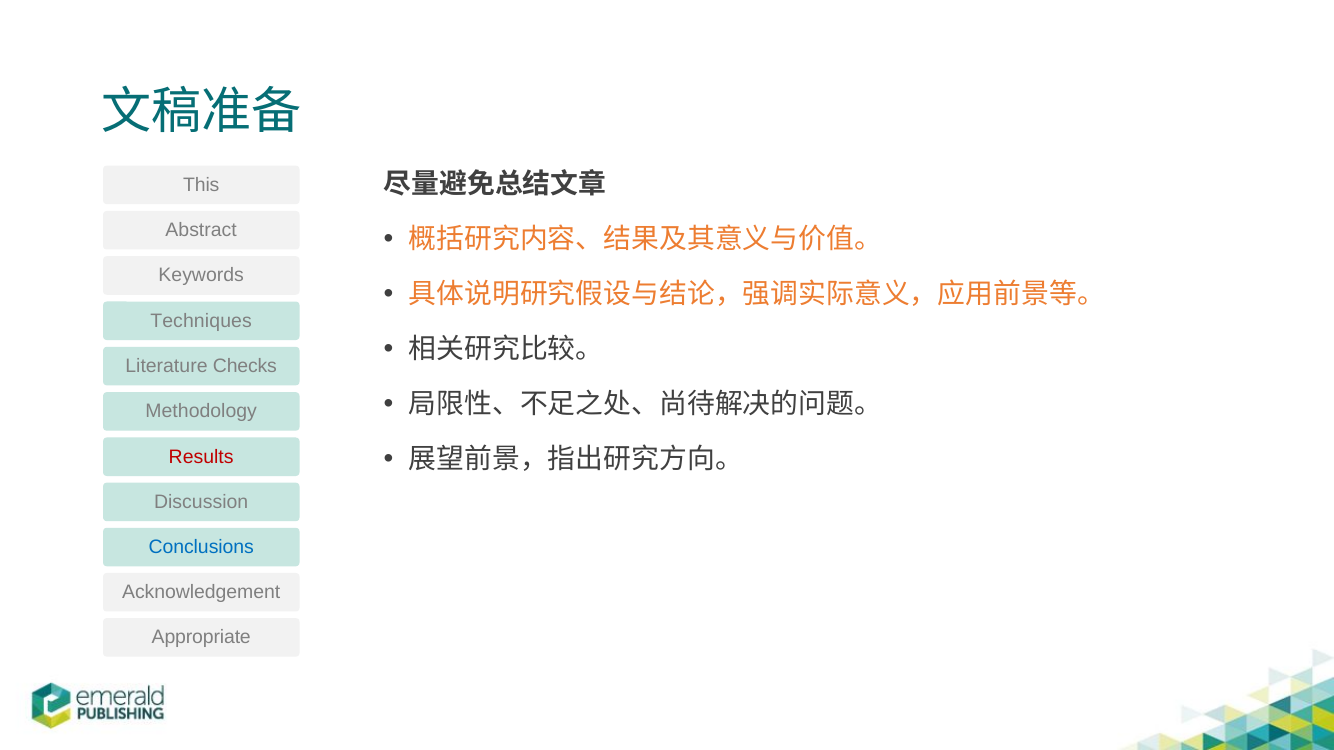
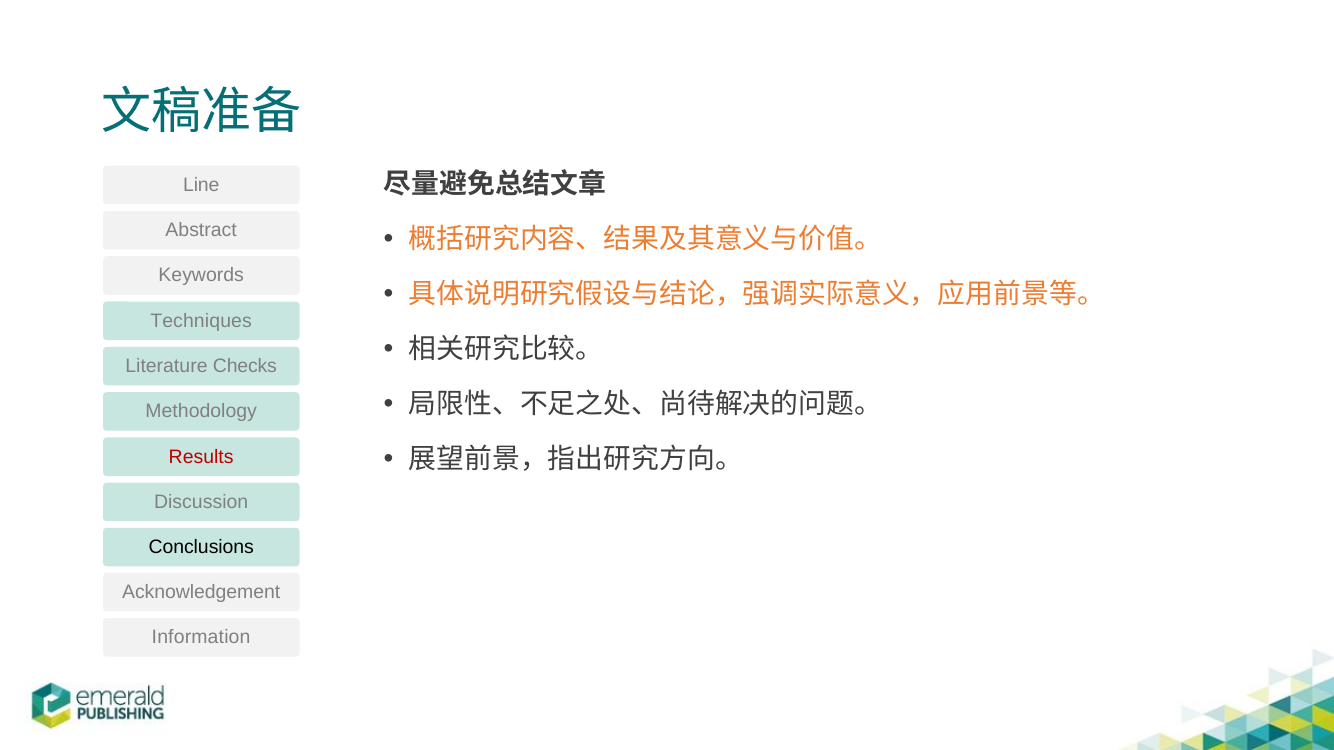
This: This -> Line (201, 185)
Conclusions colour: blue -> black (201, 547)
Appropriate: Appropriate -> Information (201, 638)
